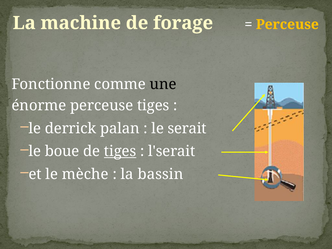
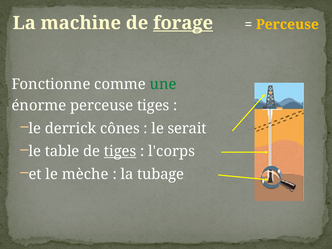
forage underline: none -> present (183, 23)
une colour: black -> green (163, 84)
palan: palan -> cônes (120, 128)
boue: boue -> table (62, 151)
l'serait: l'serait -> l'corps (172, 151)
bassin: bassin -> tubage (161, 174)
